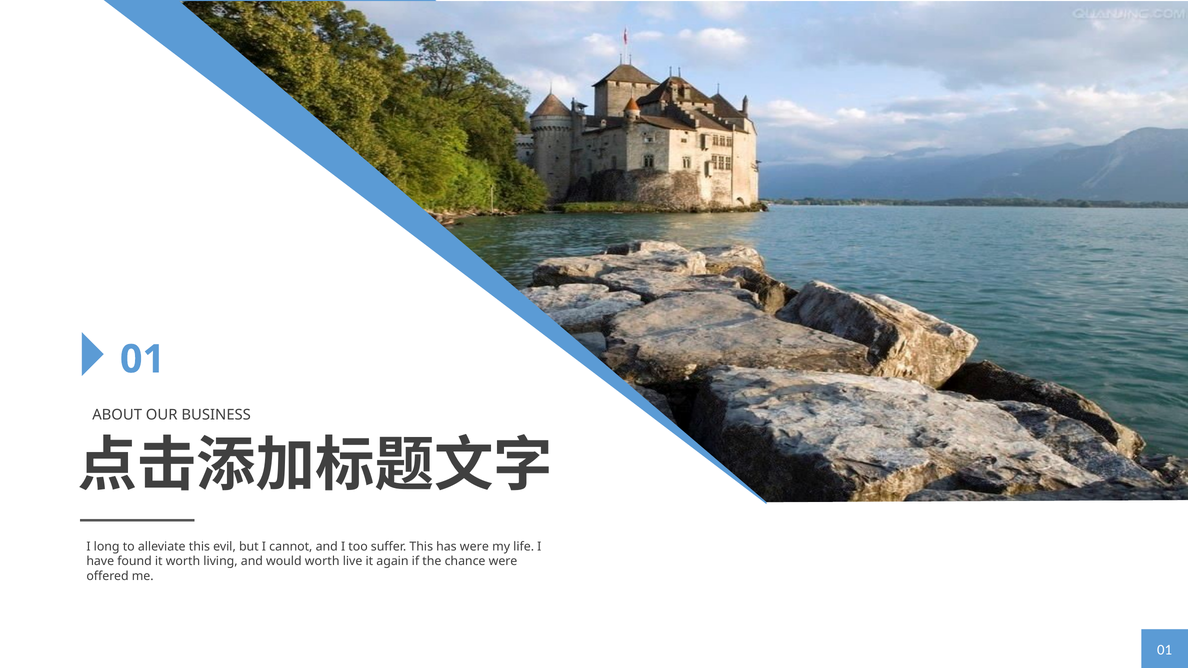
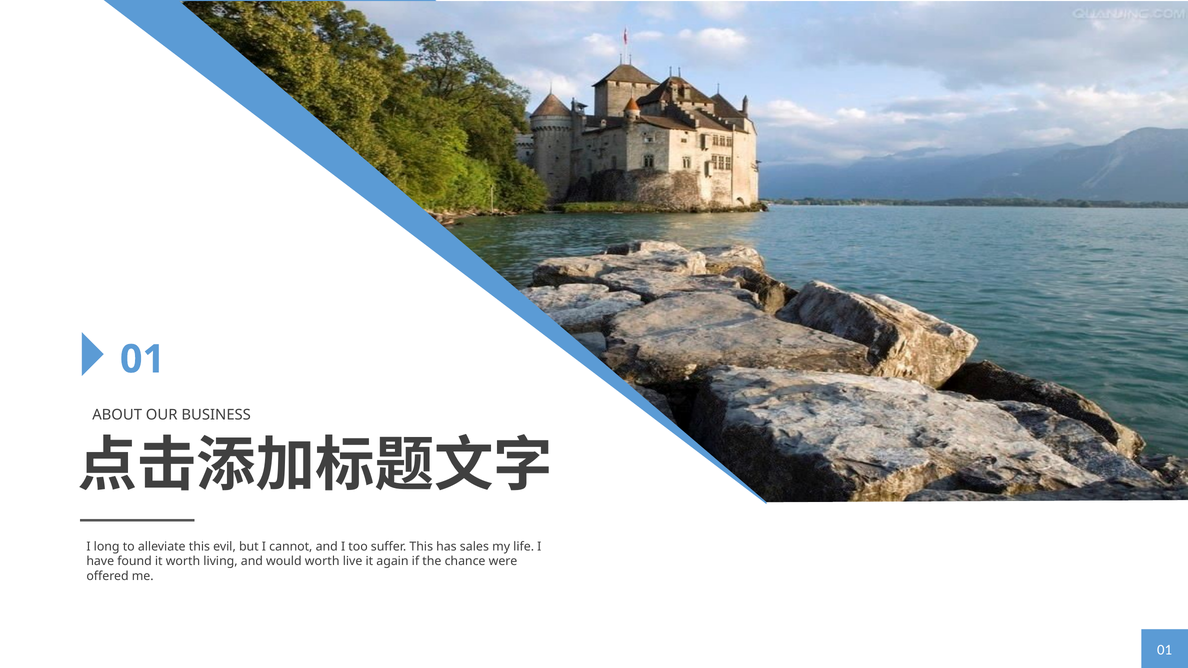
has were: were -> sales (474, 547)
